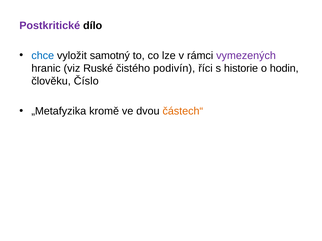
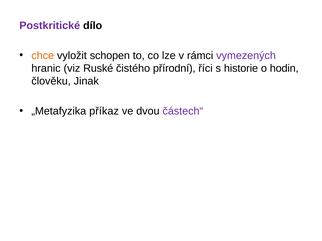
chce colour: blue -> orange (43, 56)
samotný: samotný -> schopen (110, 56)
podivín: podivín -> přírodní (174, 69)
Číslo: Číslo -> Jinak (86, 81)
kromě: kromě -> příkaz (104, 111)
částech“ colour: orange -> purple (183, 111)
